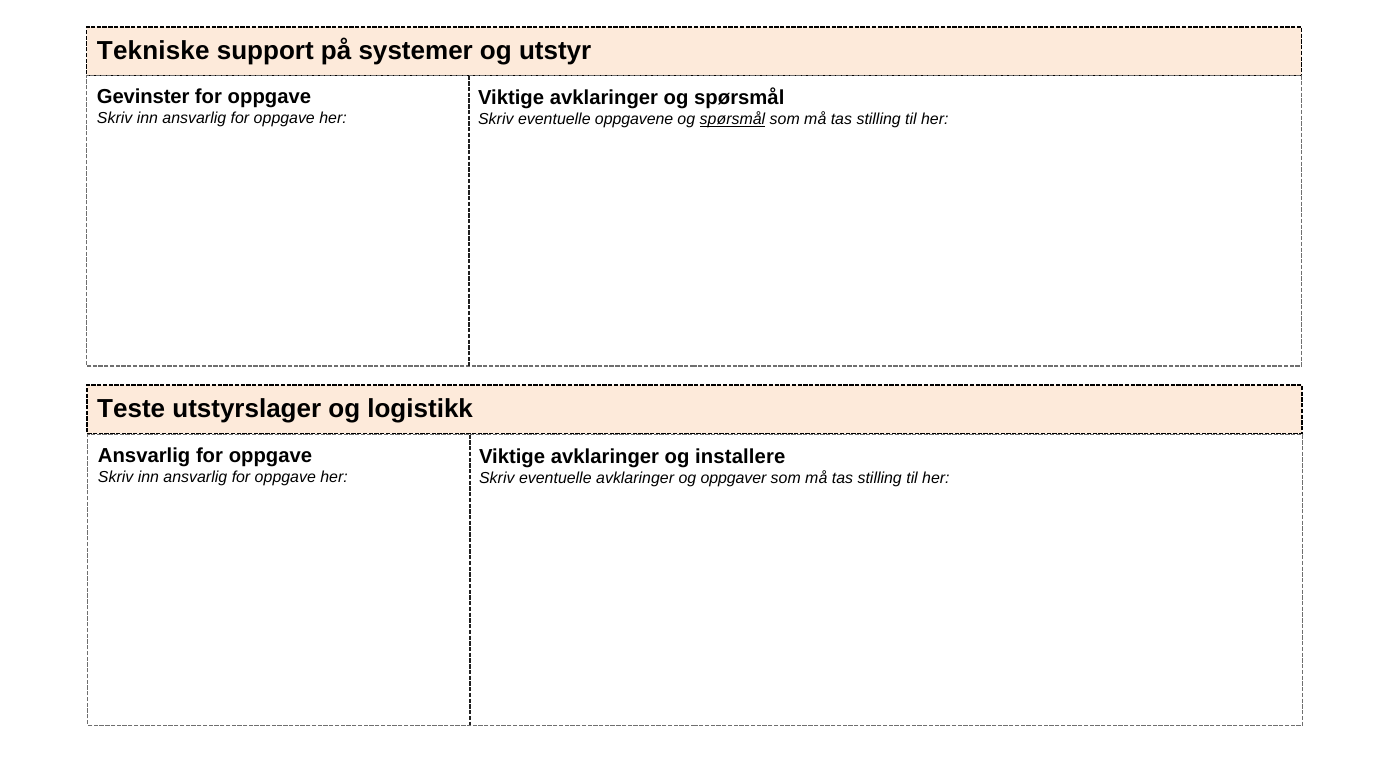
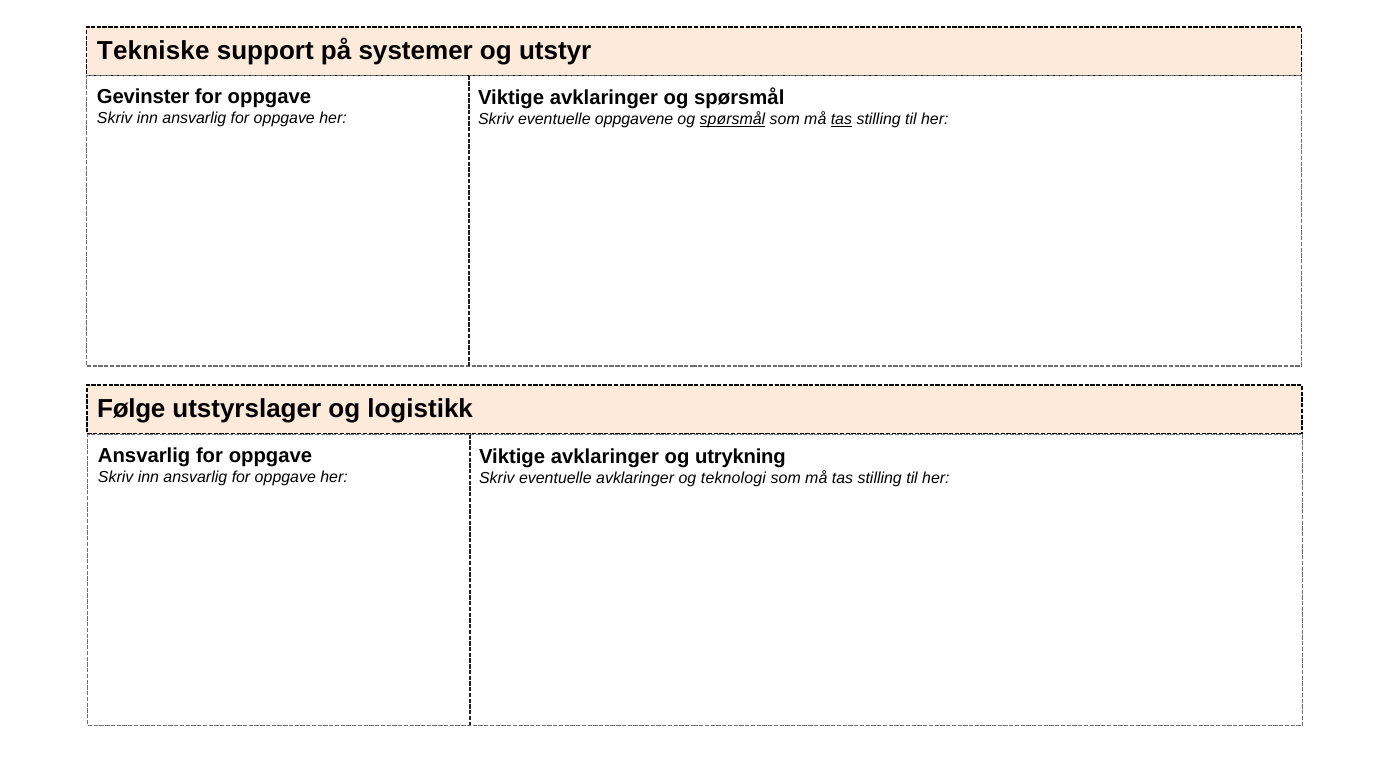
tas underline: none -> present (841, 119)
Teste: Teste -> Følge (131, 409)
installere: installere -> utrykning (740, 457)
oppgaver: oppgaver -> teknologi (733, 479)
